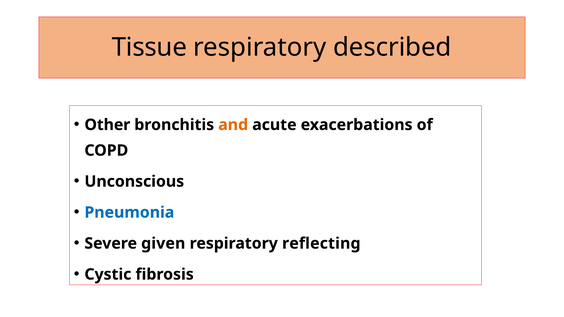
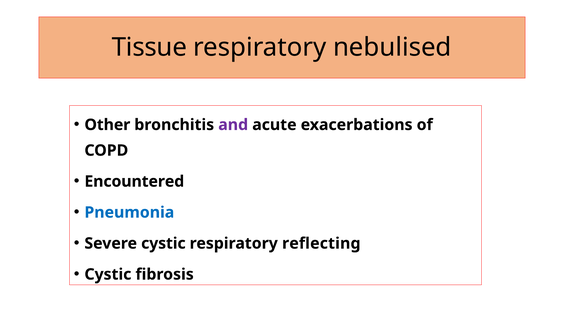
described: described -> nebulised (392, 47)
and colour: orange -> purple (233, 125)
Unconscious: Unconscious -> Encountered (134, 182)
Severe given: given -> cystic (163, 244)
